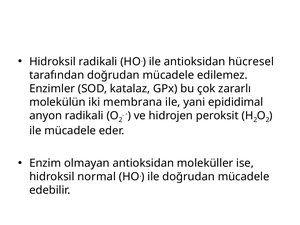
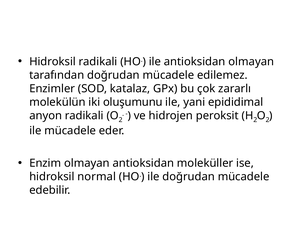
antioksidan hücresel: hücresel -> olmayan (251, 62)
membrana: membrana -> oluşumunu (133, 102)
